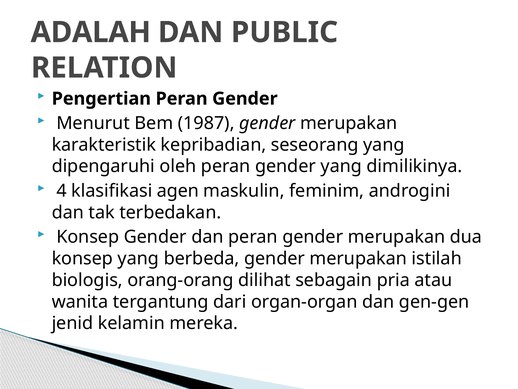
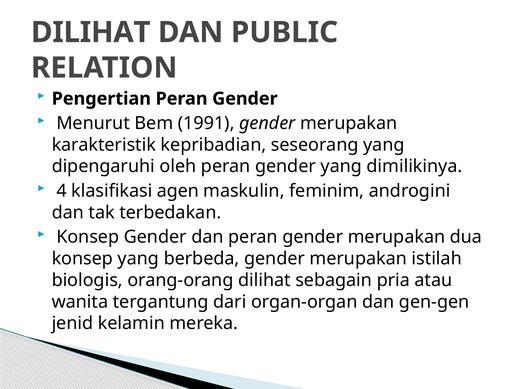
ADALAH: ADALAH -> DILIHAT (91, 32)
1987: 1987 -> 1991 (206, 123)
